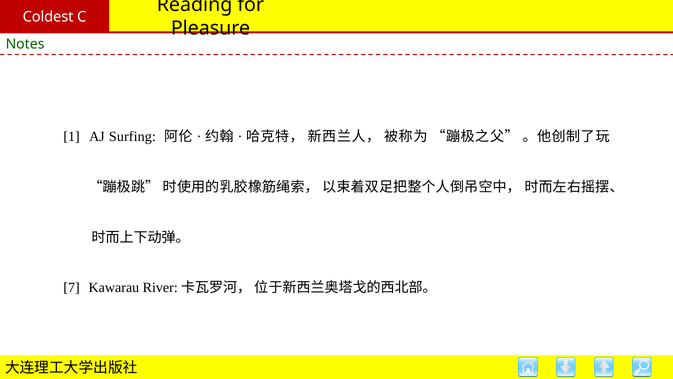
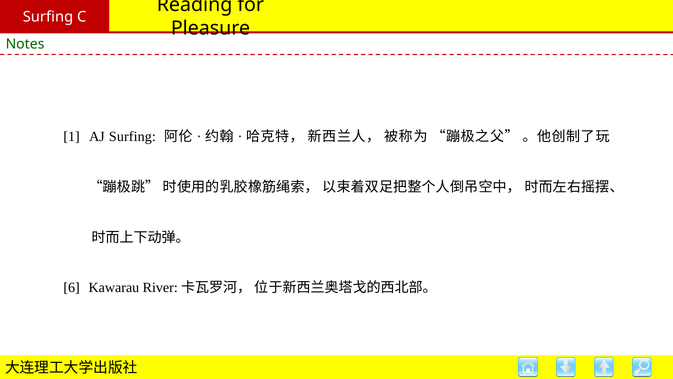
Coldest: Coldest -> Surfing (48, 17)
7: 7 -> 6 (72, 288)
